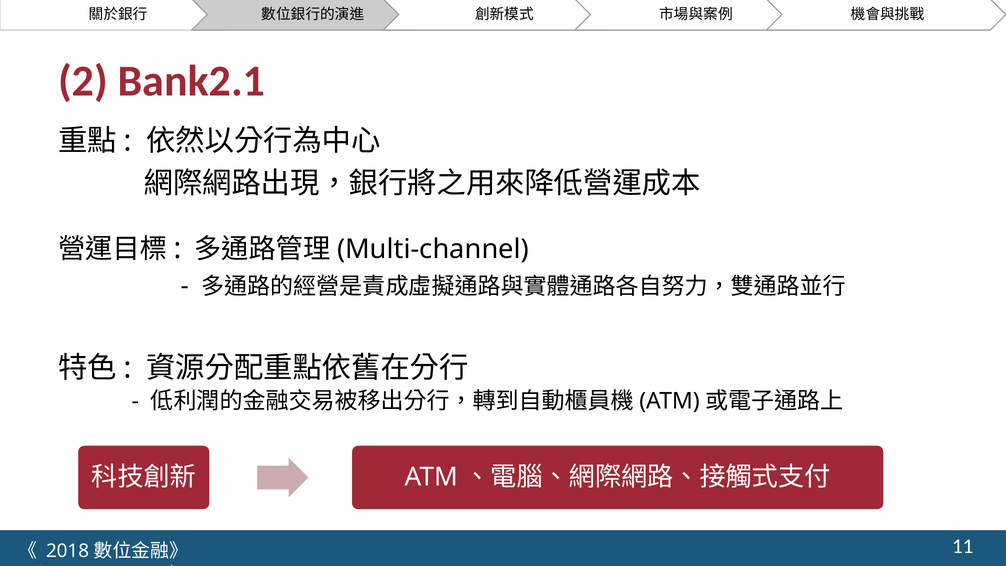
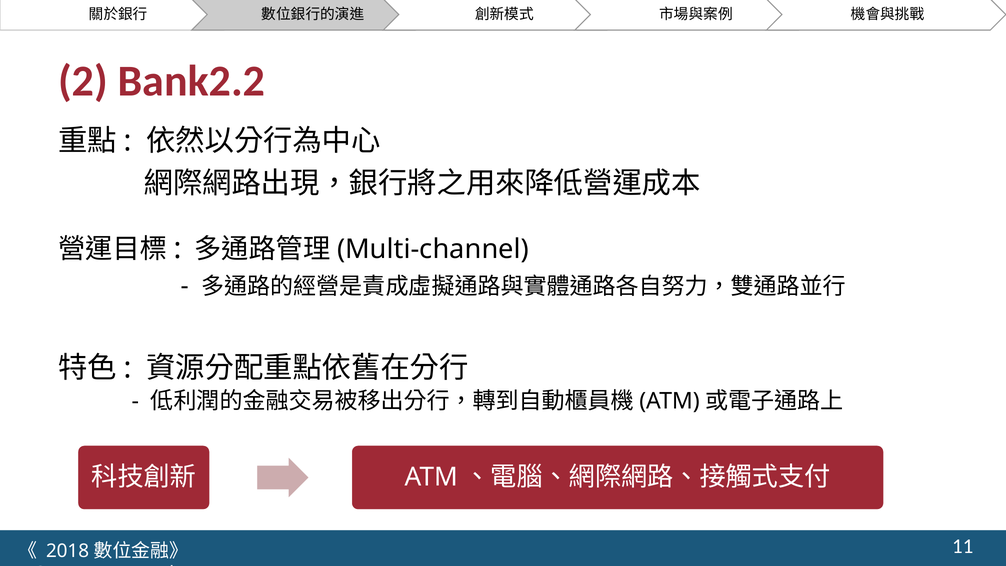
Bank2.1: Bank2.1 -> Bank2.2 (191, 81)
